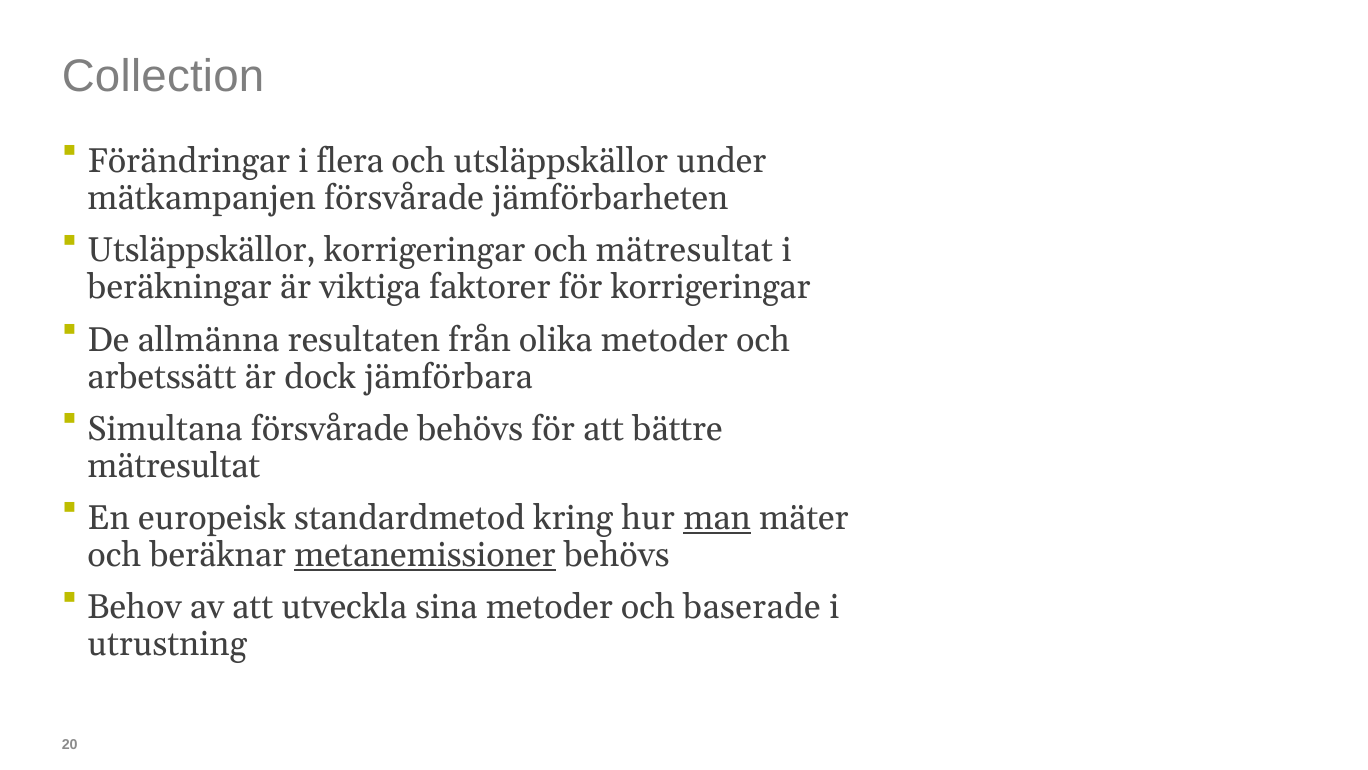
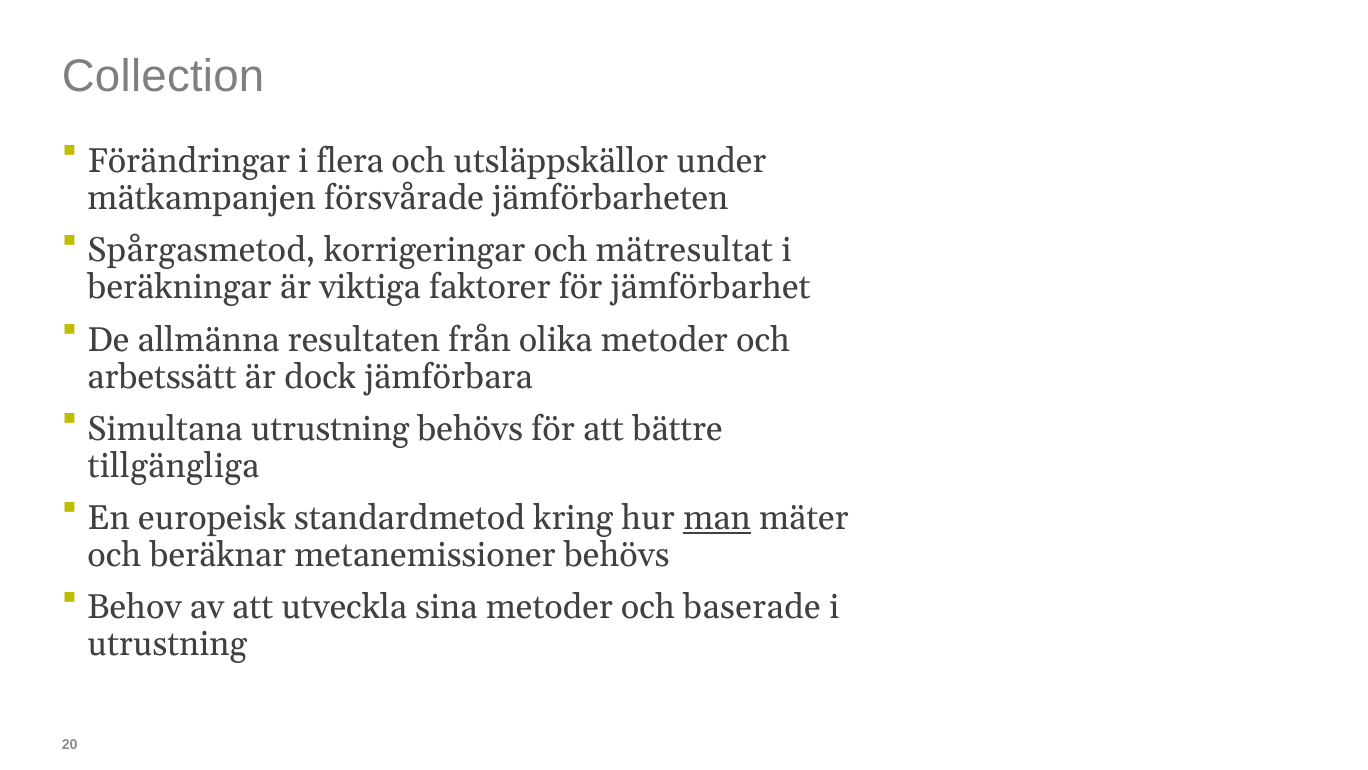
Utsläppskällor: Utsläppskällor -> Spårgasmetod (201, 250)
för korrigeringar: korrigeringar -> jämförbarhet (710, 287)
Simultana försvårade: försvårade -> utrustning (330, 429)
mätresultat: mätresultat -> tillgängliga (173, 466)
metanemissioner underline: present -> none (425, 555)
